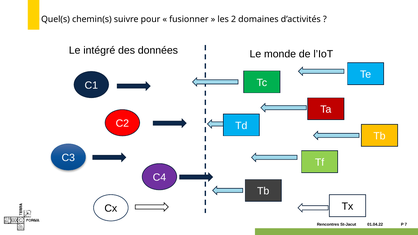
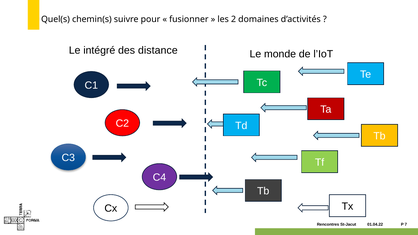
données: données -> distance (158, 50)
